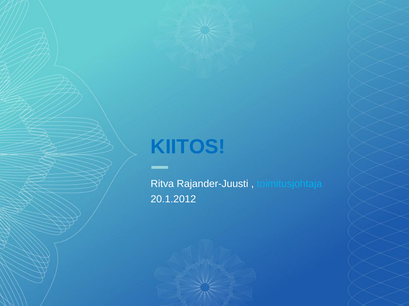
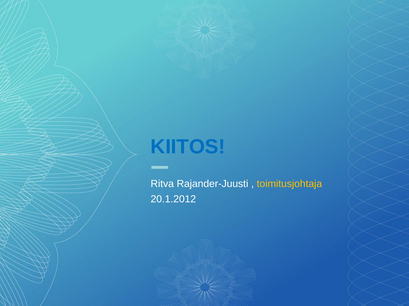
toimitusjohtaja colour: light blue -> yellow (289, 184)
